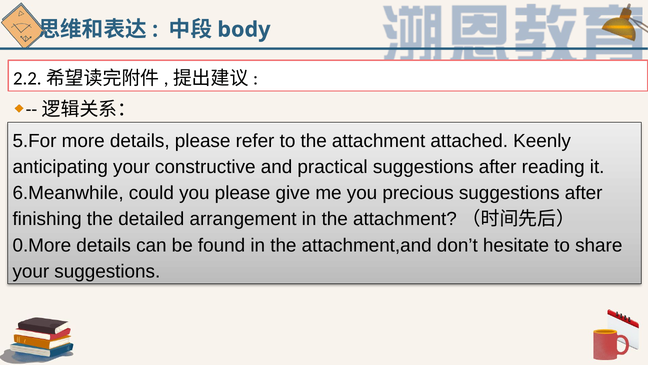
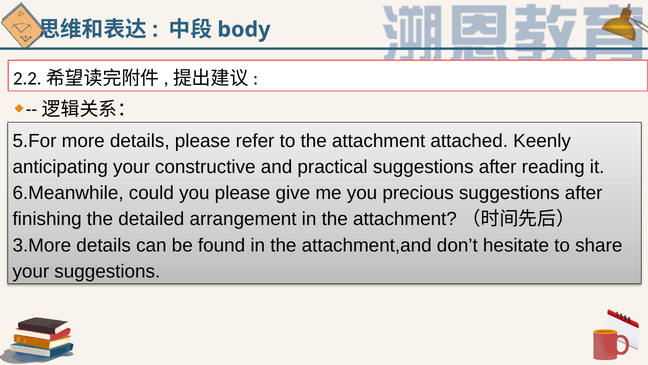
0.More: 0.More -> 3.More (42, 245)
